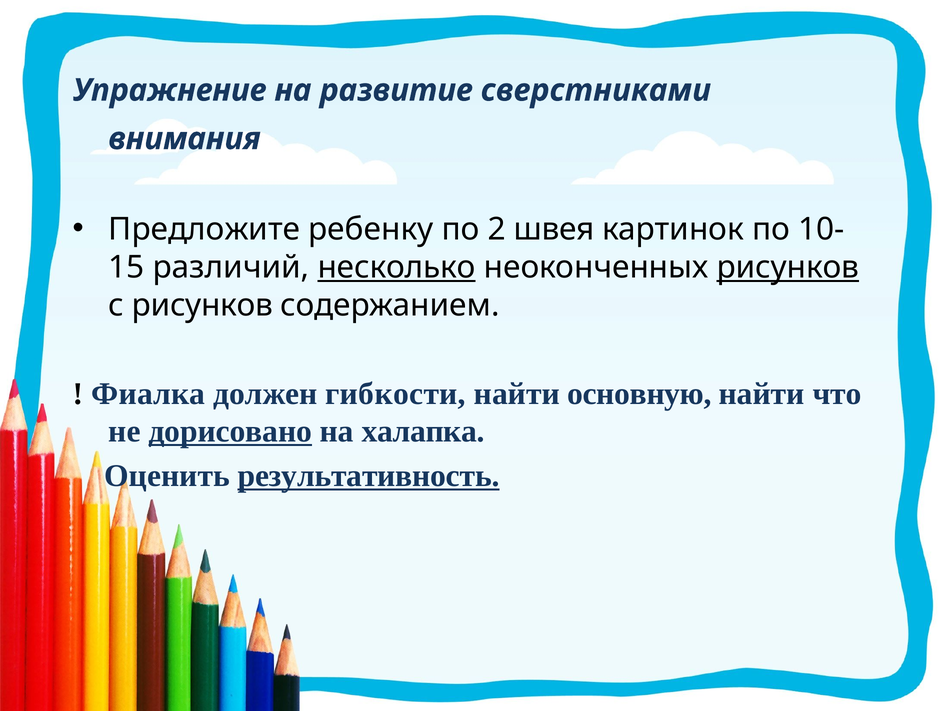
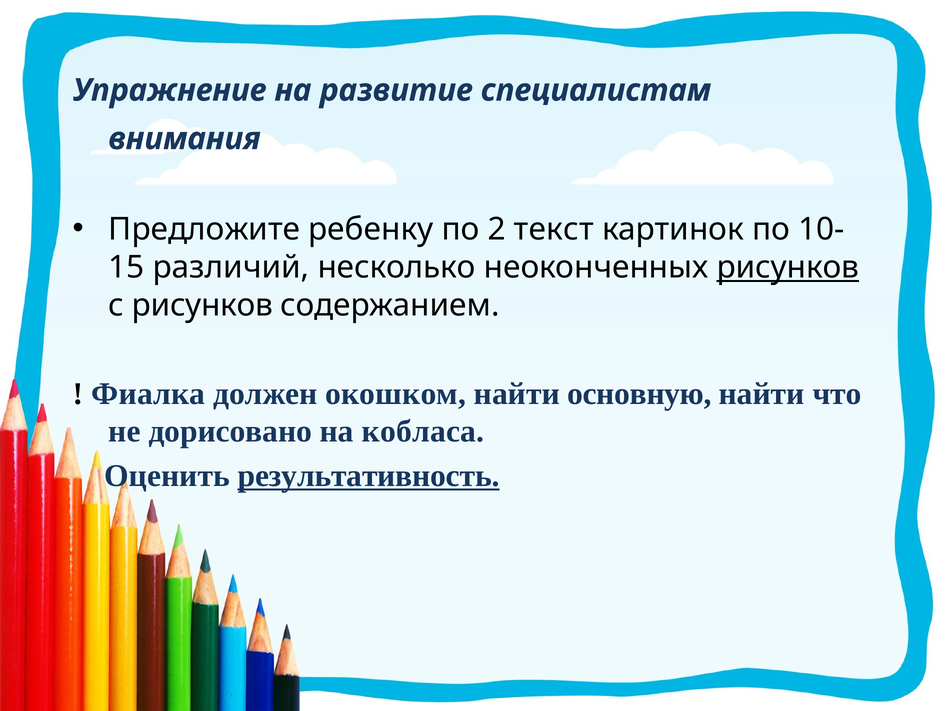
сверстниками: сверстниками -> специалистам (596, 90)
швея: швея -> текст (554, 229)
несколько underline: present -> none (397, 267)
гибкости: гибкости -> окошком (396, 394)
дорисовано underline: present -> none (230, 432)
халапка: халапка -> кобласа (423, 432)
